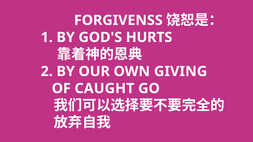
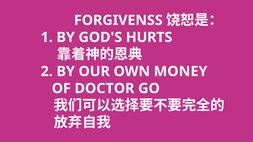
GIVING: GIVING -> MONEY (181, 72)
CAUGHT: CAUGHT -> DOCTOR (104, 89)
